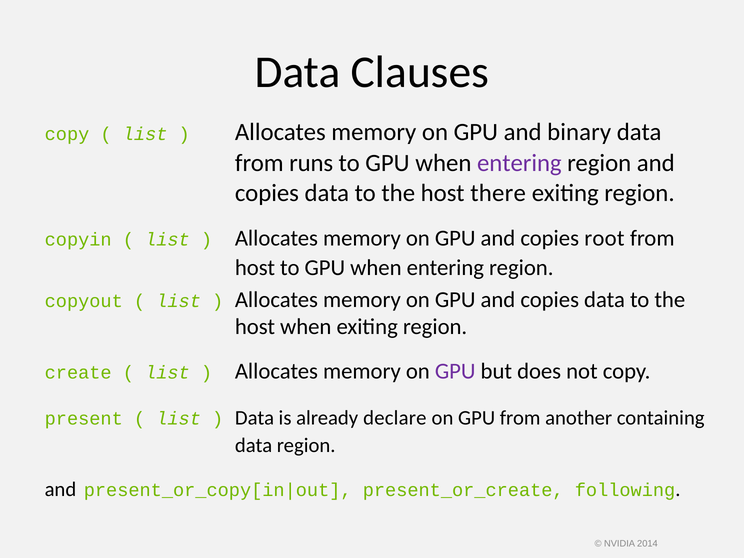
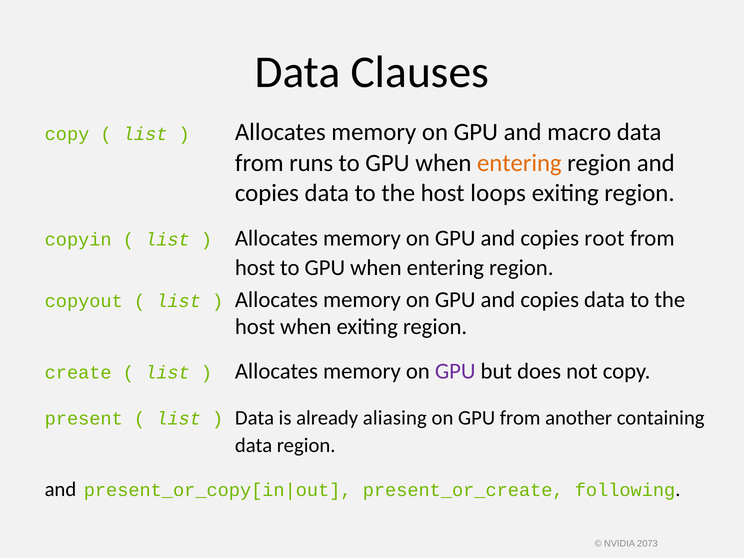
binary: binary -> macro (579, 132)
entering colour: purple -> orange (519, 163)
there: there -> loops (498, 193)
declare: declare -> aliasing (395, 418)
2014: 2014 -> 2073 (647, 544)
